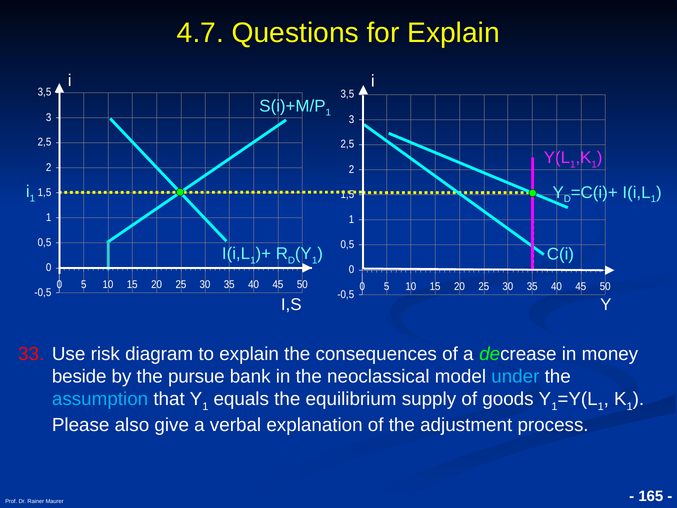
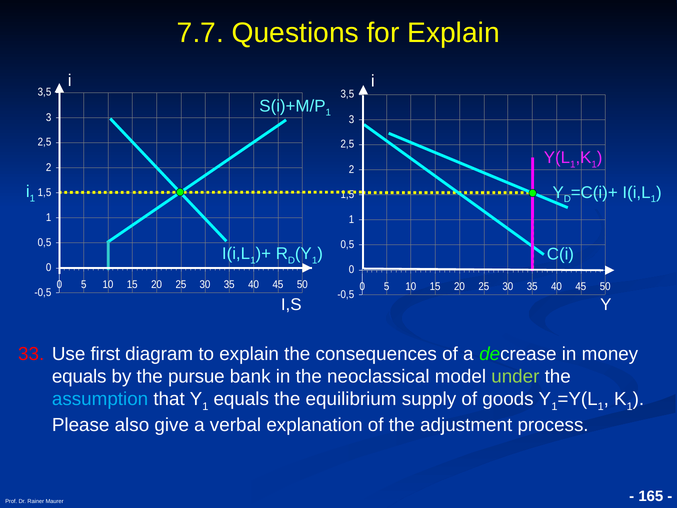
4.7: 4.7 -> 7.7 (200, 33)
risk: risk -> first (105, 354)
beside: beside -> equals (79, 376)
under colour: light blue -> light green (515, 376)
